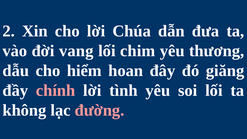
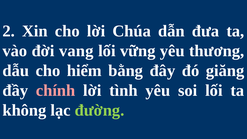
chim: chim -> vững (138, 51)
hoan: hoan -> bằng (126, 71)
đường colour: pink -> light green (100, 110)
